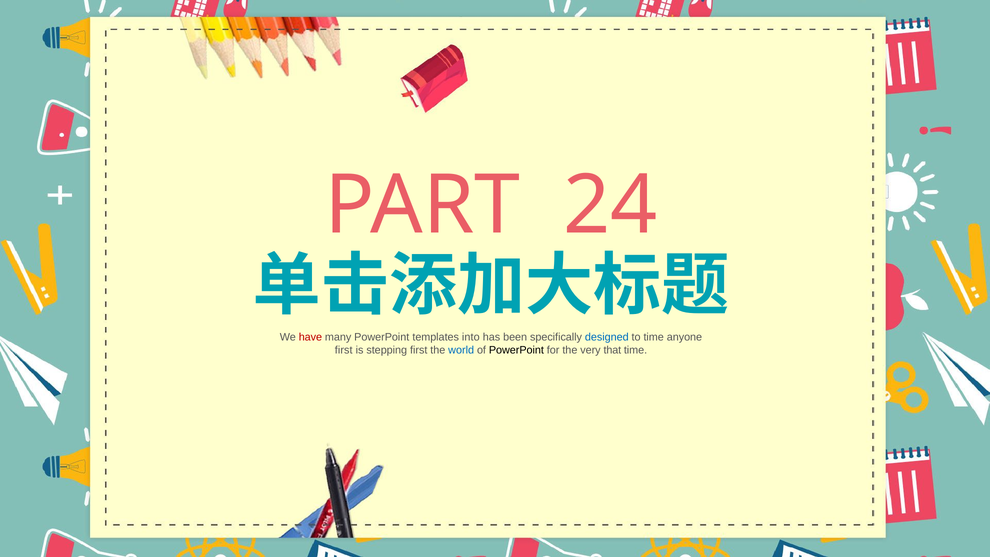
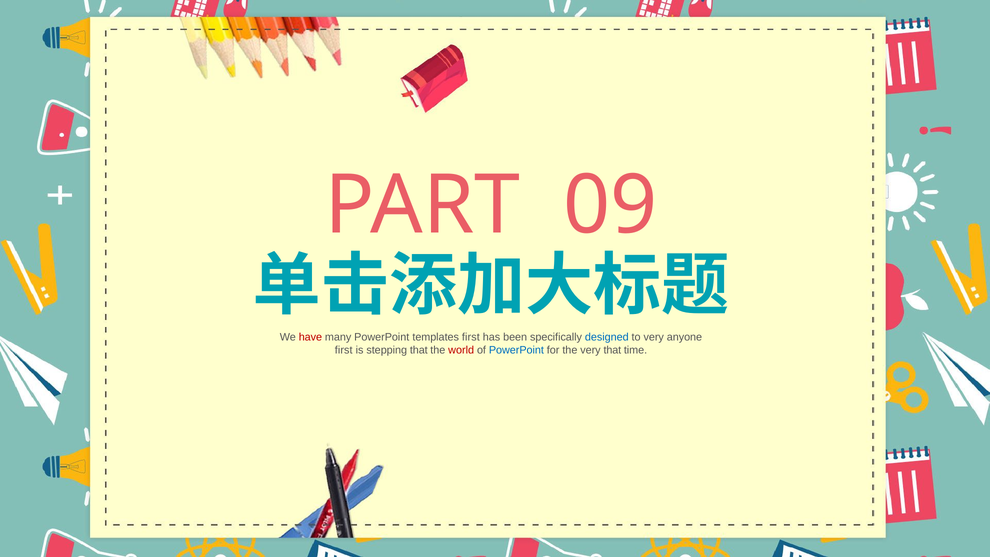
24: 24 -> 09 (610, 206)
templates into: into -> first (471, 337)
to time: time -> very (654, 337)
stepping first: first -> that (419, 350)
world colour: blue -> red (461, 350)
PowerPoint colour: black -> blue (516, 350)
